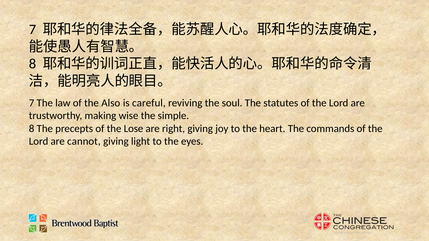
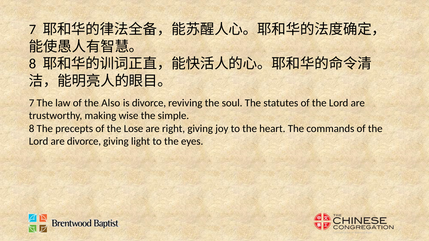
is careful: careful -> divorce (149, 103)
are cannot: cannot -> divorce (84, 142)
